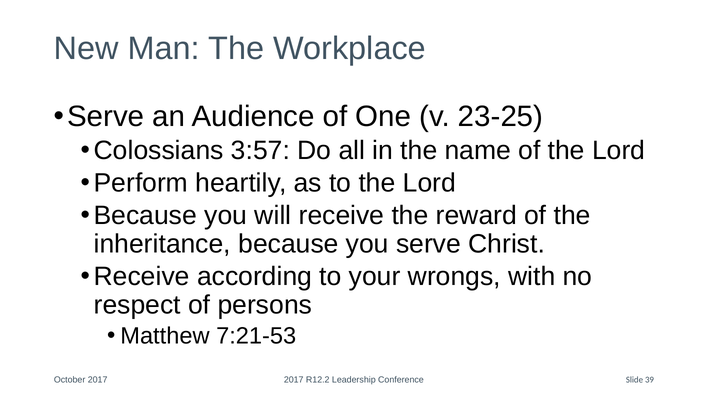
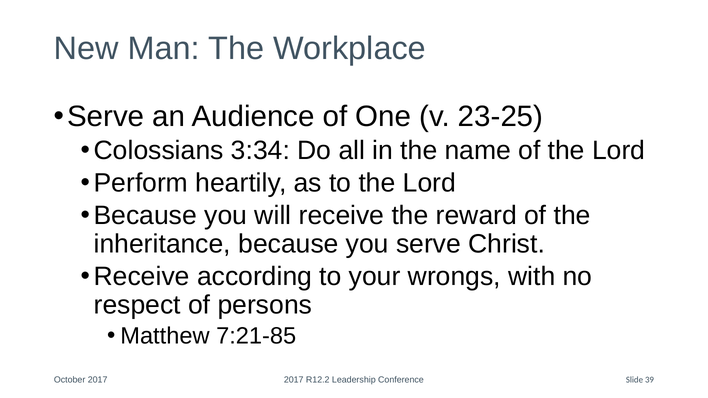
3:57: 3:57 -> 3:34 (260, 151)
7:21-53: 7:21-53 -> 7:21-85 (256, 336)
